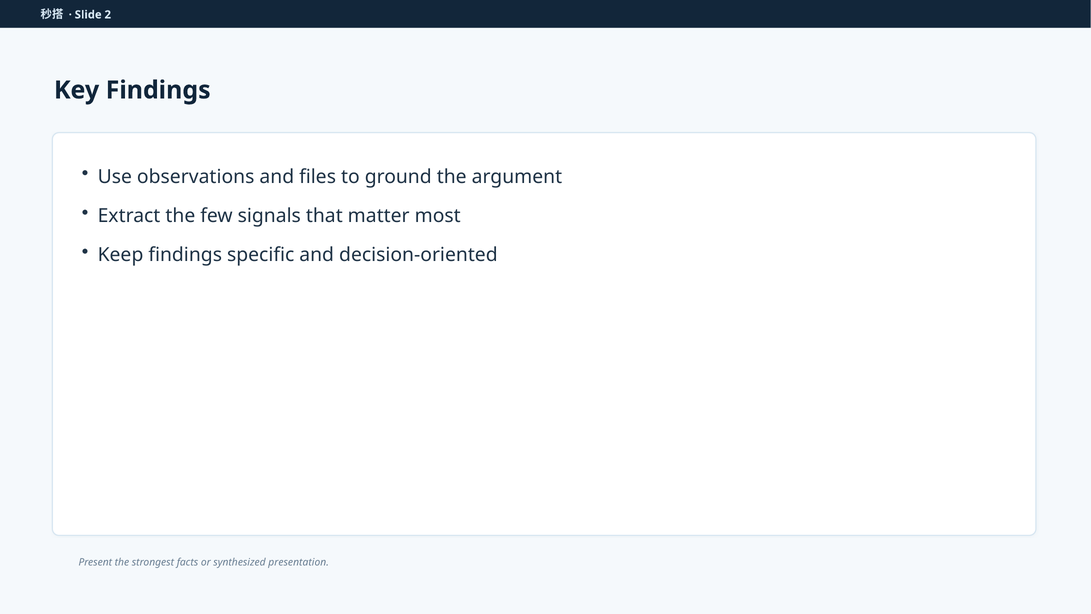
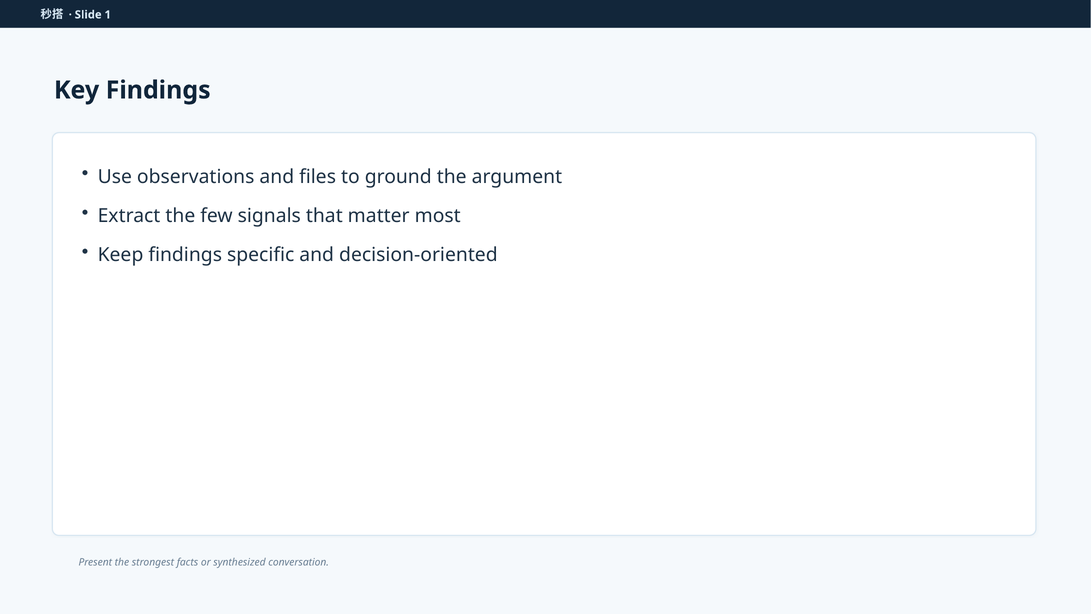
2: 2 -> 1 (108, 15)
presentation: presentation -> conversation (299, 562)
